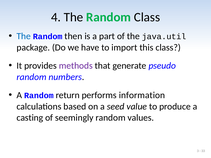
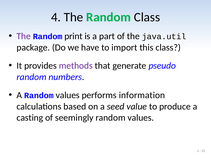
The colour: blue -> purple (24, 36)
then: then -> print (73, 36)
A Random return: return -> values (68, 95)
